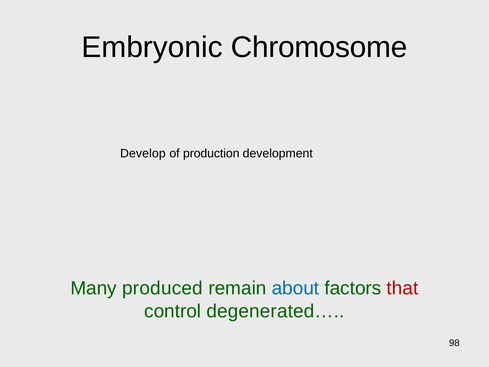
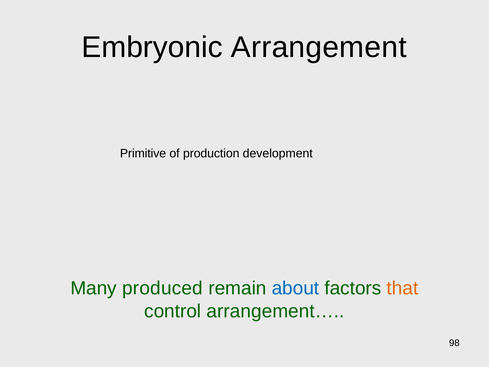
Chromosome: Chromosome -> Arrangement (319, 47)
Develop: Develop -> Primitive (143, 153)
that colour: red -> orange (402, 288)
degenerated…: degenerated… -> arrangement… (275, 311)
